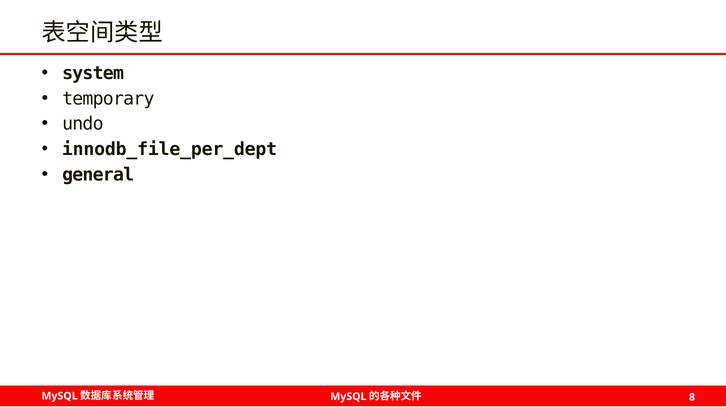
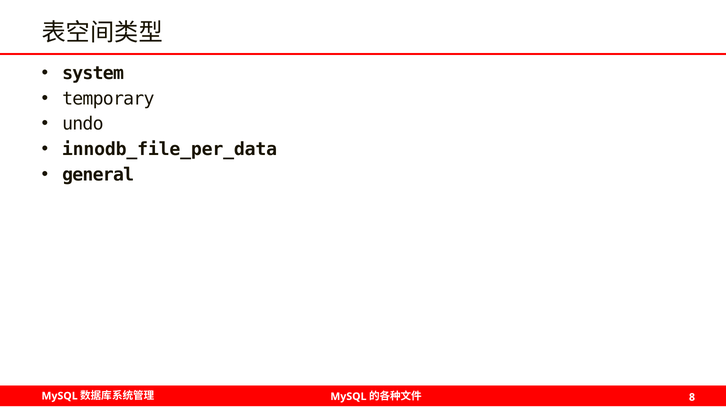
innodb_file_per_dept: innodb_file_per_dept -> innodb_file_per_data (170, 149)
